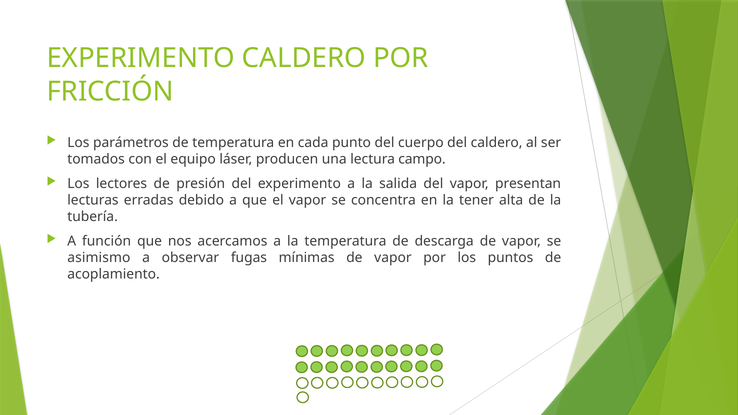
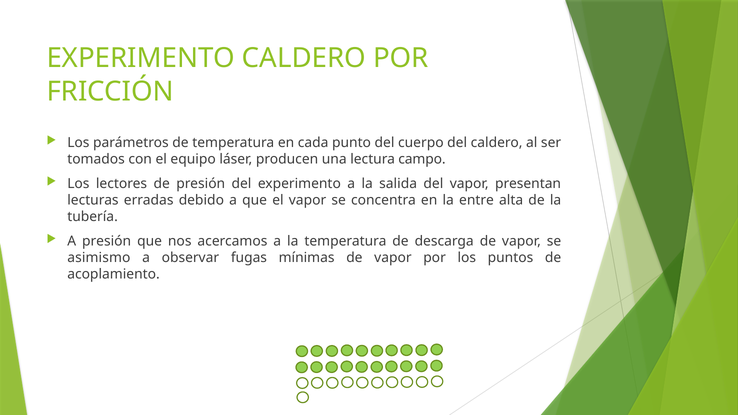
tener: tener -> entre (476, 200)
A función: función -> presión (107, 241)
